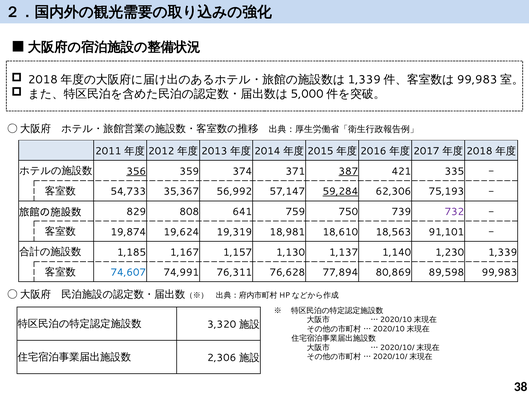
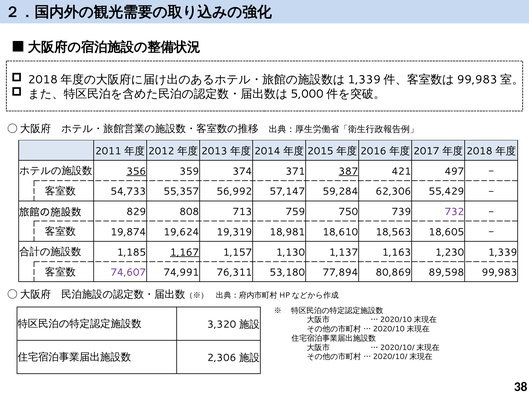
335: 335 -> 497 (454, 171)
35,367: 35,367 -> 55,357 (181, 191)
59,284 underline: present -> none (340, 191)
75,193: 75,193 -> 55,429 (446, 191)
641: 641 -> 713 (242, 212)
91,101: 91,101 -> 18,605 (446, 232)
1,167 underline: none -> present (185, 252)
1,140: 1,140 -> 1,163 (397, 252)
74,607 colour: blue -> purple (128, 272)
76,628: 76,628 -> 53,180 (287, 272)
